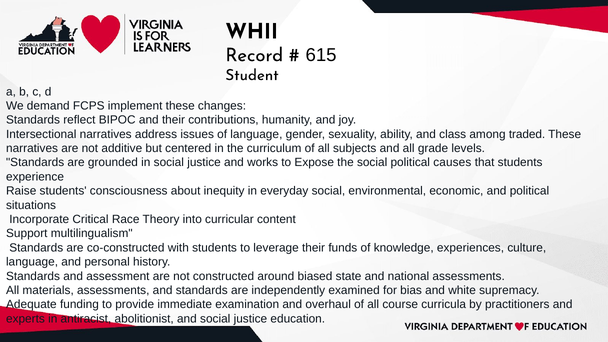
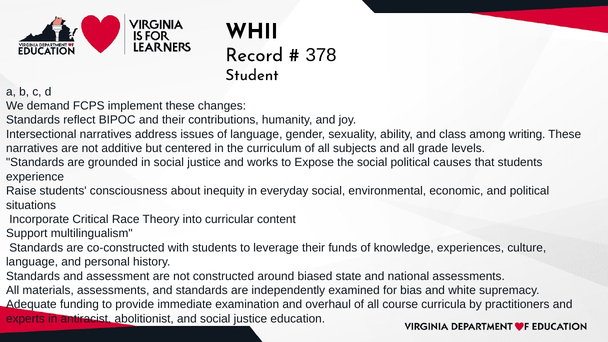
615: 615 -> 378 (321, 55)
traded: traded -> writing (527, 134)
